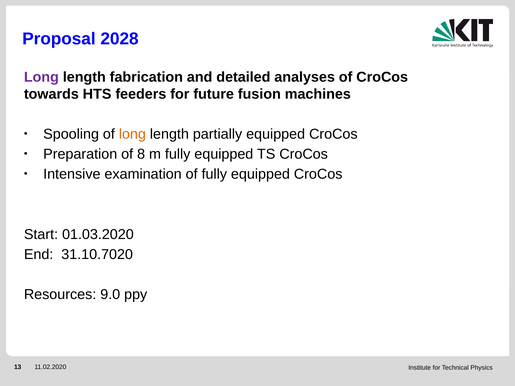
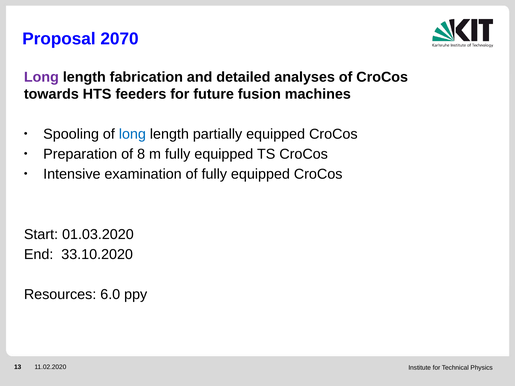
2028: 2028 -> 2070 (120, 39)
long colour: orange -> blue (132, 134)
31.10.7020: 31.10.7020 -> 33.10.2020 (97, 255)
9.0: 9.0 -> 6.0 (110, 295)
